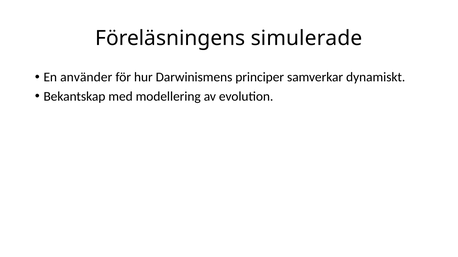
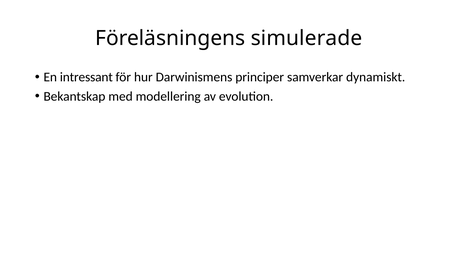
använder: använder -> intressant (86, 77)
